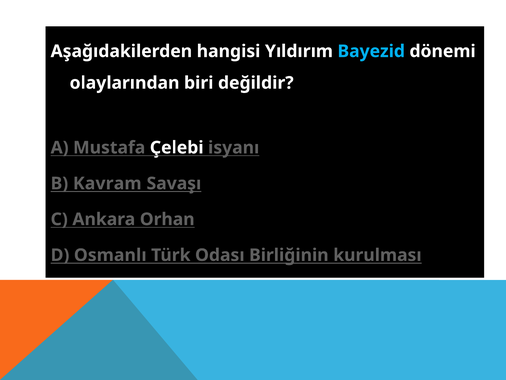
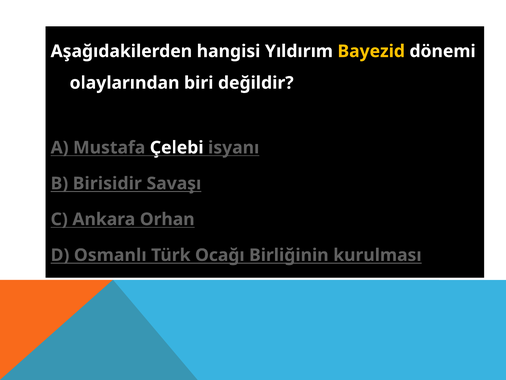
Bayezid colour: light blue -> yellow (371, 51)
Kavram: Kavram -> Birisidir (107, 183)
Odası: Odası -> Ocağı (220, 255)
